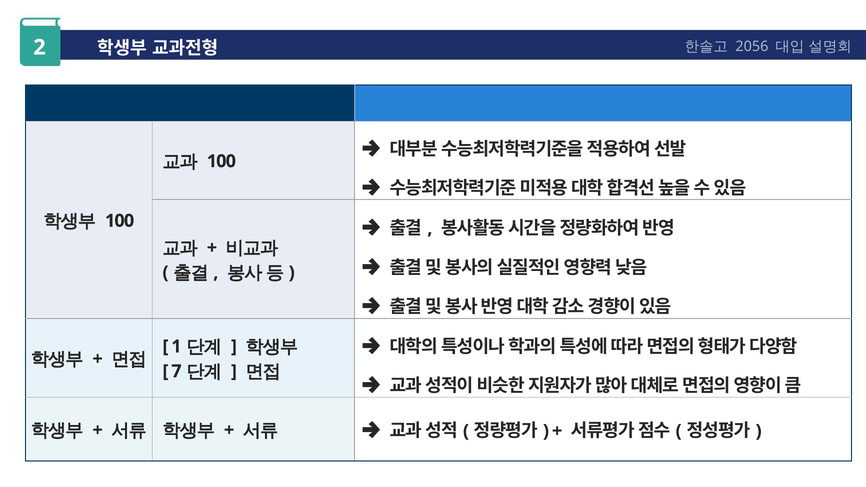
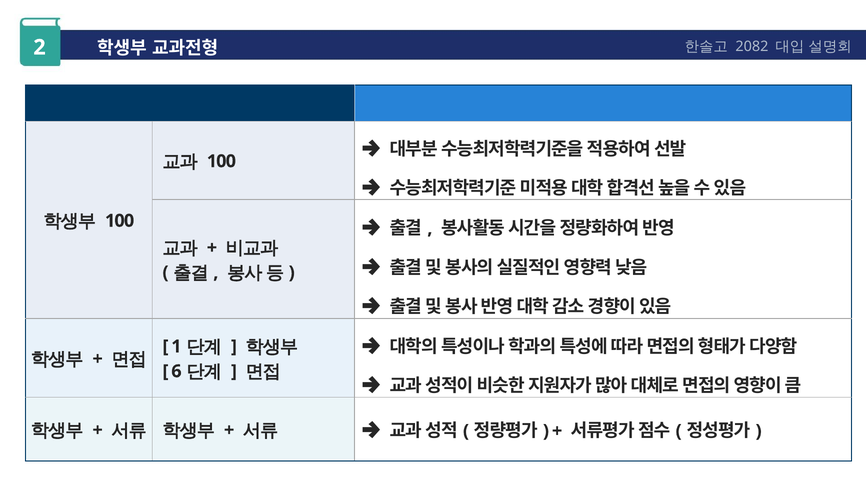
2056: 2056 -> 2082 (752, 46)
7: 7 -> 6 (176, 371)
